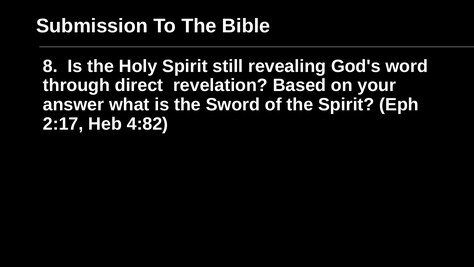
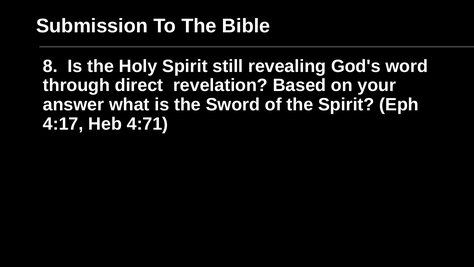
2:17: 2:17 -> 4:17 (63, 124)
4:82: 4:82 -> 4:71 (148, 124)
